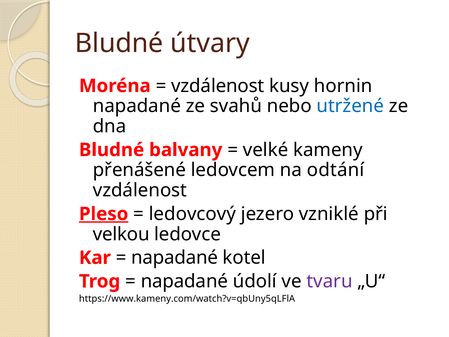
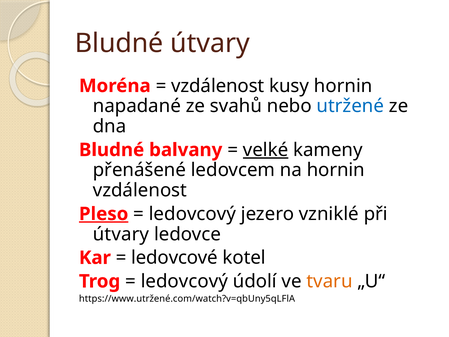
velké underline: none -> present (266, 150)
na odtání: odtání -> hornin (336, 170)
velkou: velkou -> útvary (121, 234)
napadané: napadané -> ledovcové (175, 258)
napadané: napadané -> ledovcový (184, 281)
tvaru colour: purple -> orange (330, 281)
https://www.kameny.com/watch?v=qbUny5qLFlA: https://www.kameny.com/watch?v=qbUny5qLFlA -> https://www.utržené.com/watch?v=qbUny5qLFlA (187, 298)
